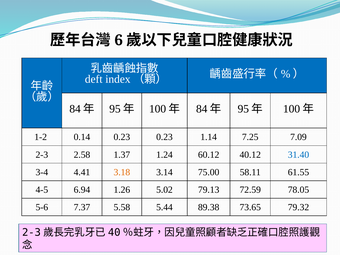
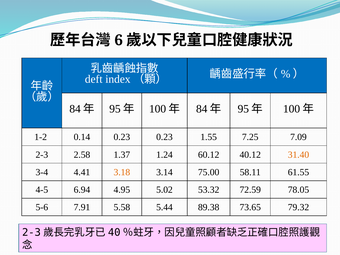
1.14: 1.14 -> 1.55 (209, 137)
31.40 colour: blue -> orange (298, 155)
1.26: 1.26 -> 4.95 (122, 190)
79.13: 79.13 -> 53.32 (209, 190)
7.37: 7.37 -> 7.91 (82, 207)
